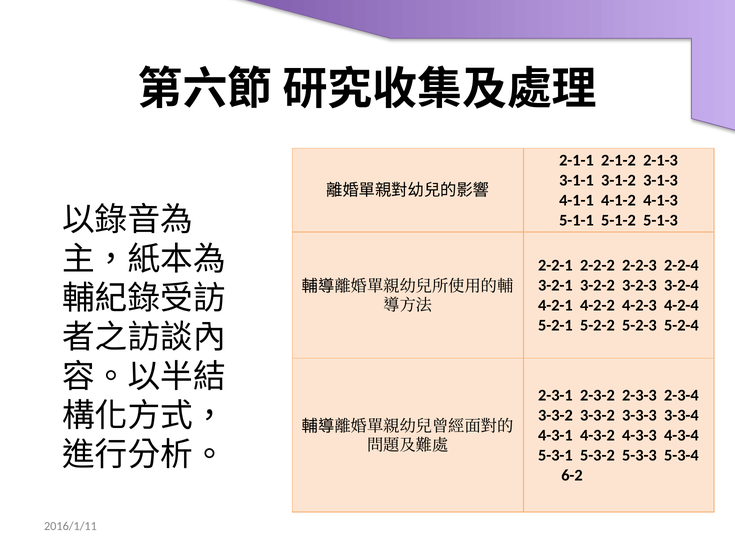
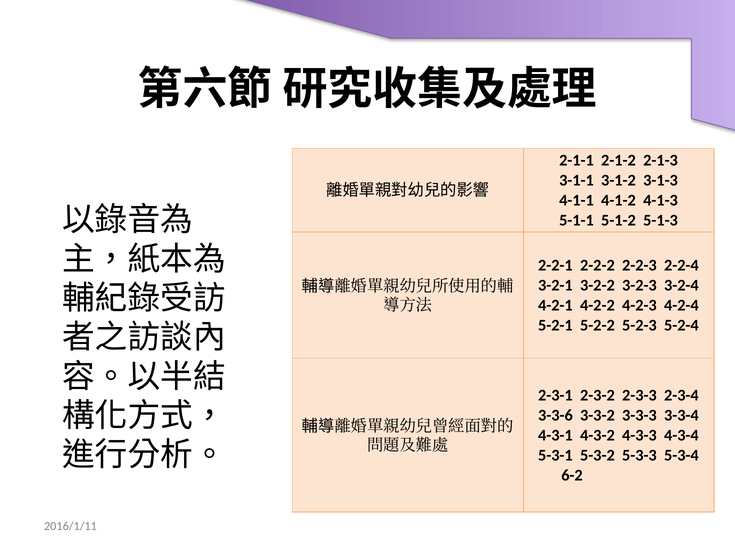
3-3-2: 3-3-2 -> 3-3-6 (555, 415)
